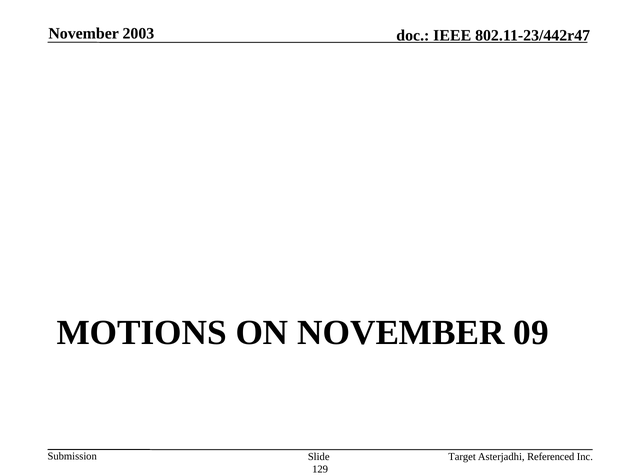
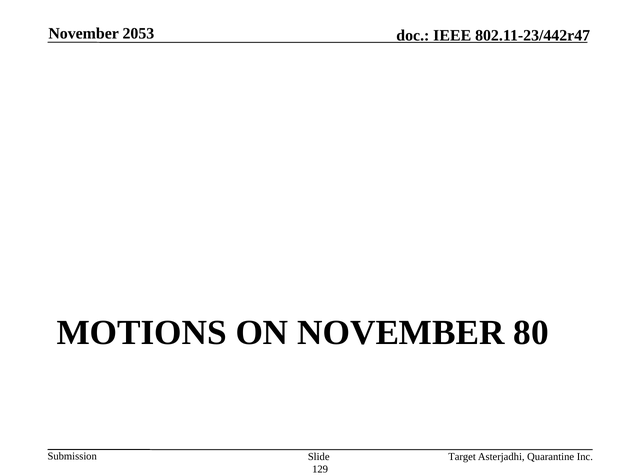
2003: 2003 -> 2053 (138, 34)
09: 09 -> 80 (531, 333)
Referenced: Referenced -> Quarantine (551, 457)
